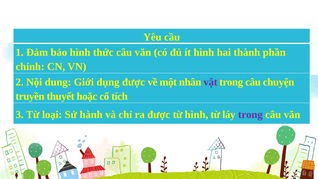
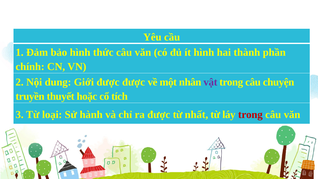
Giới dụng: dụng -> được (108, 82)
từ hình: hình -> nhất (196, 115)
trong colour: purple -> red (250, 115)
